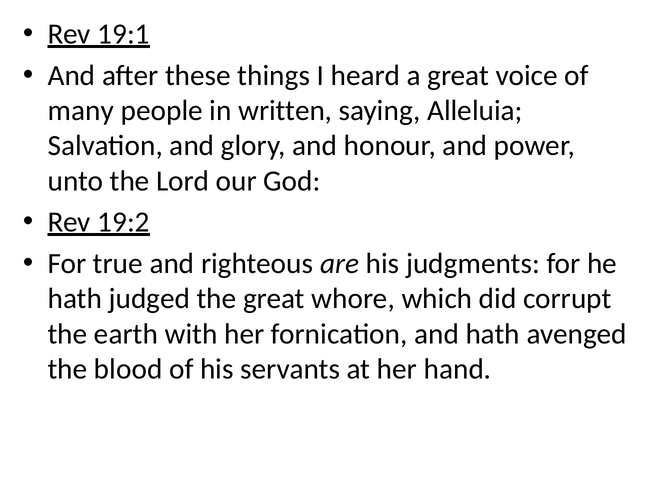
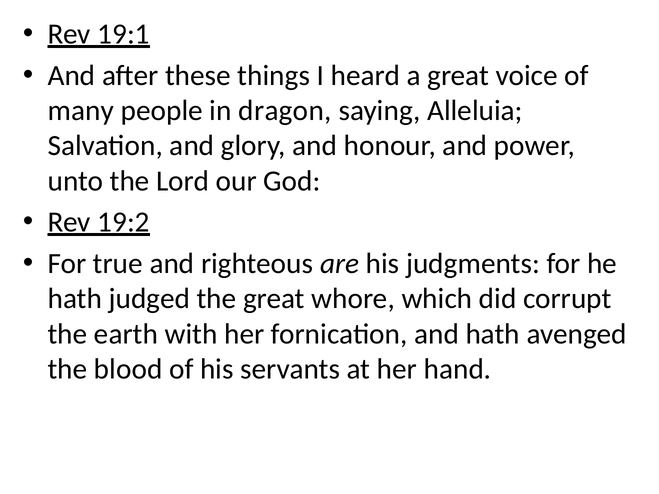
written: written -> dragon (285, 111)
